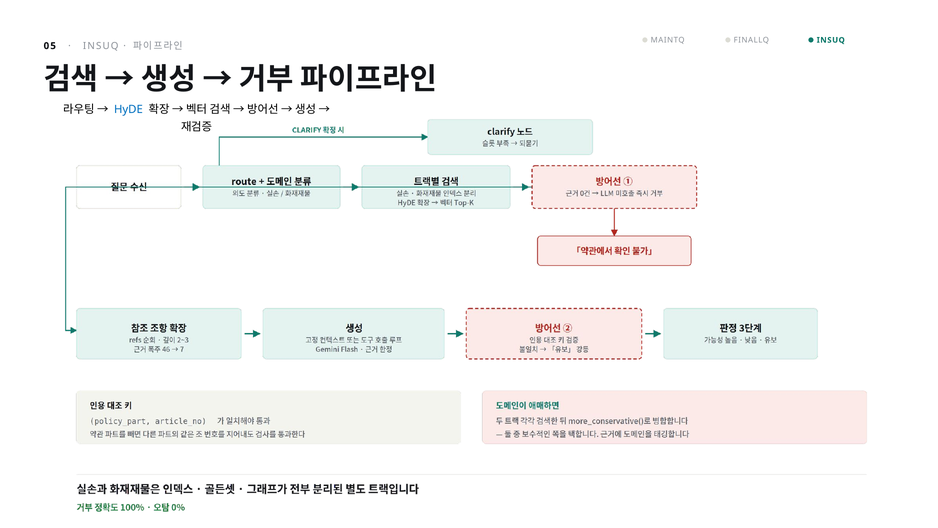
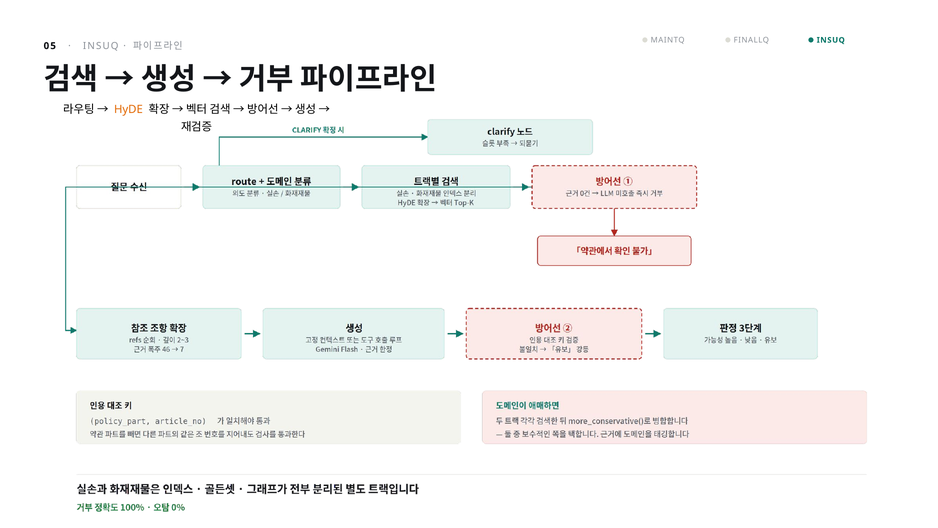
HyDE colour: blue -> orange (128, 109)
